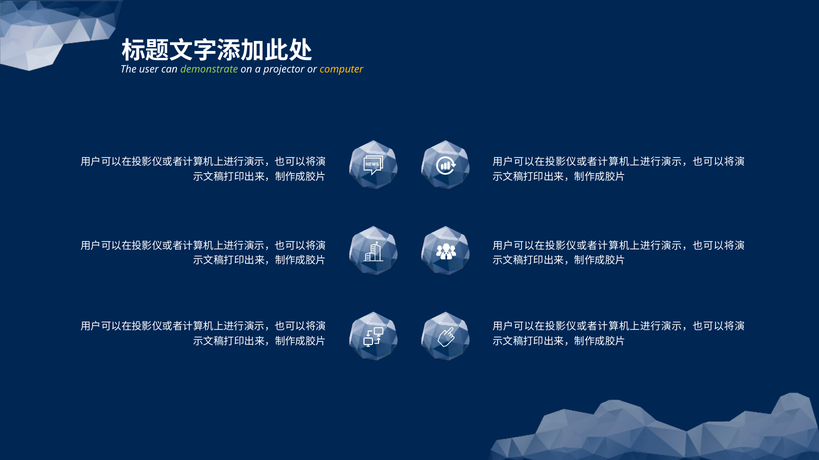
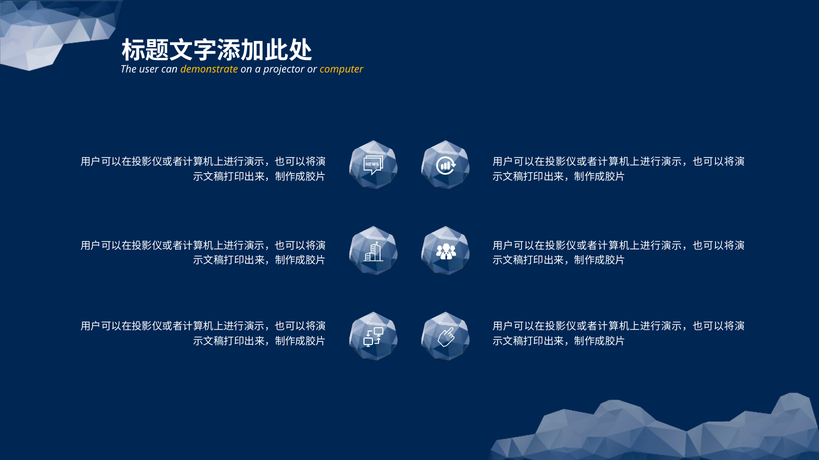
demonstrate colour: light green -> yellow (209, 70)
